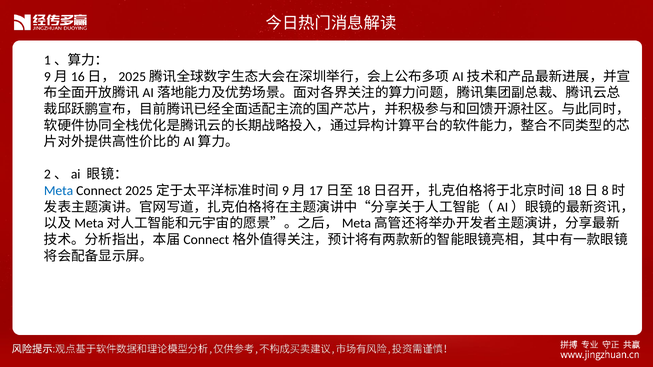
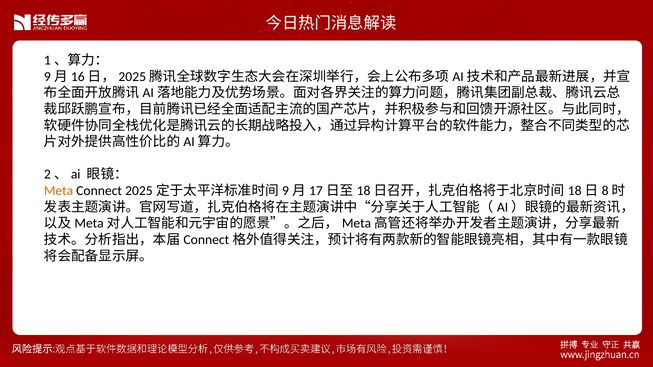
Meta colour: blue -> orange (59, 191)
